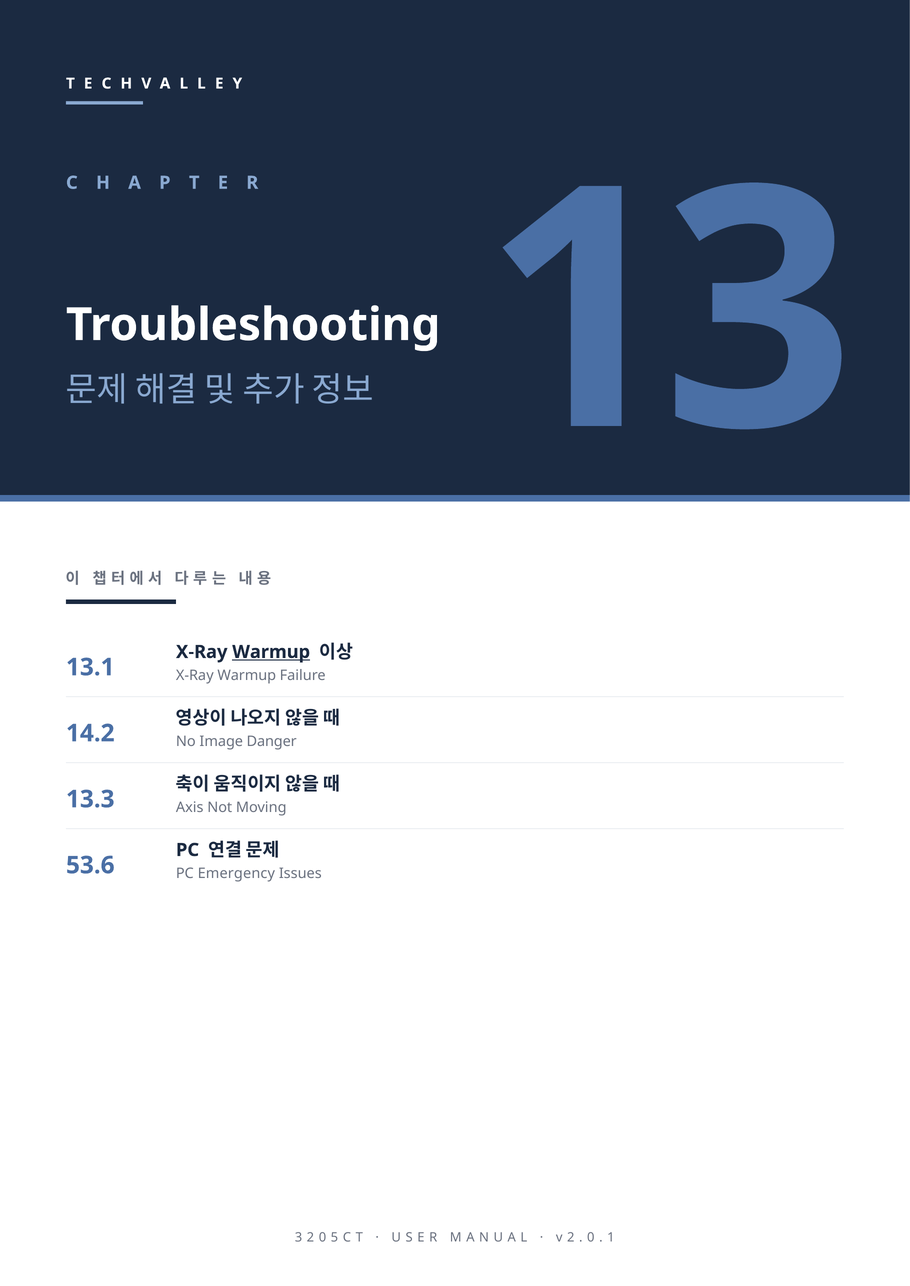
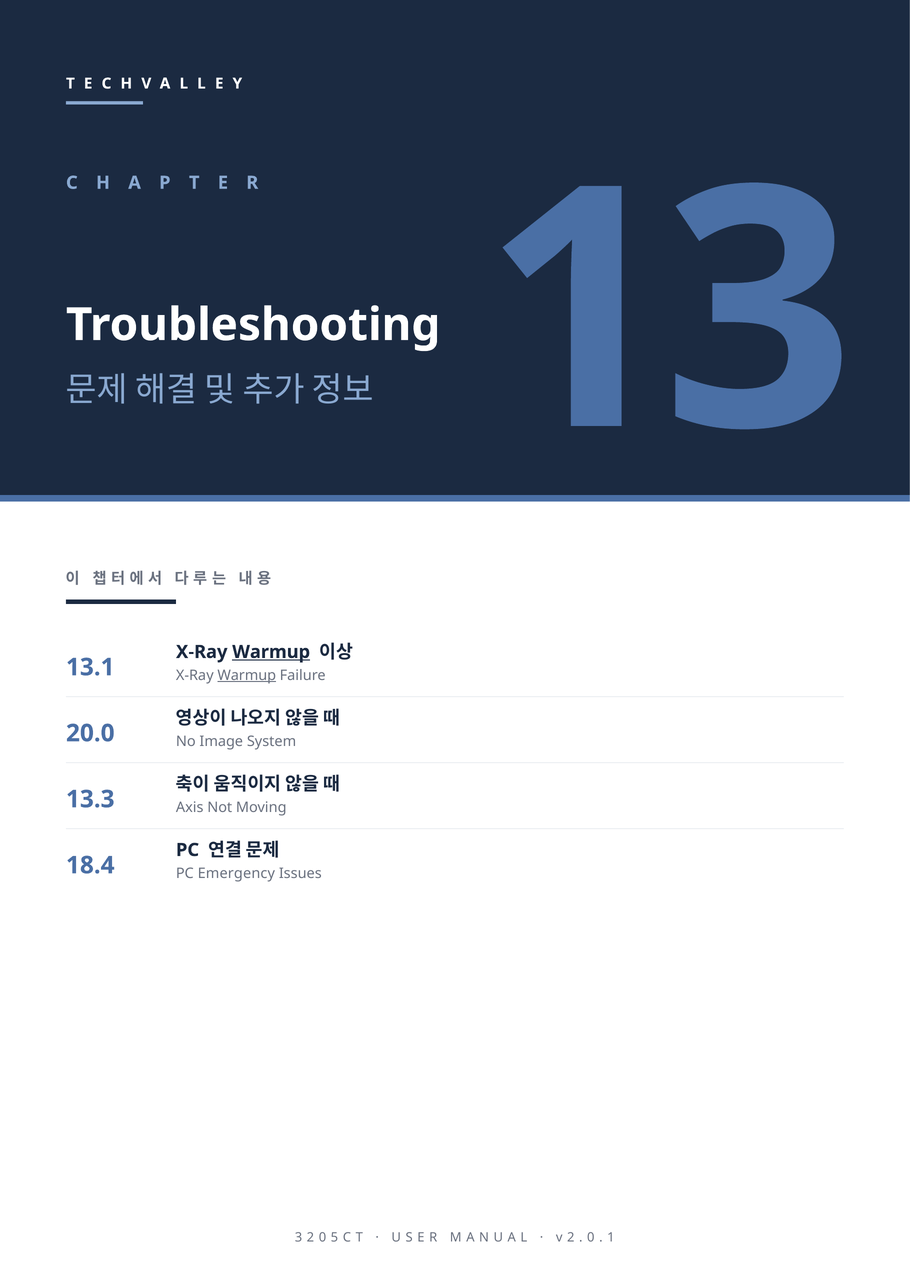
Warmup underline: none -> present (247, 675)
14.2: 14.2 -> 20.0 (90, 733)
Danger: Danger -> System (272, 741)
53.6: 53.6 -> 18.4 (90, 865)
